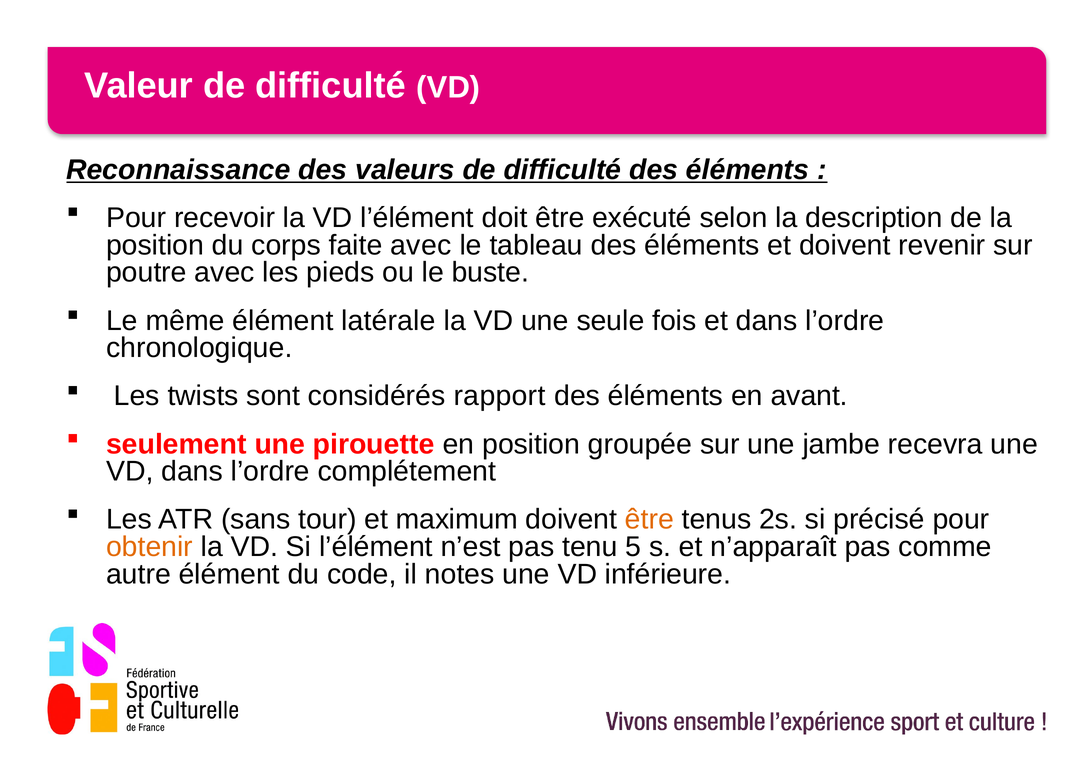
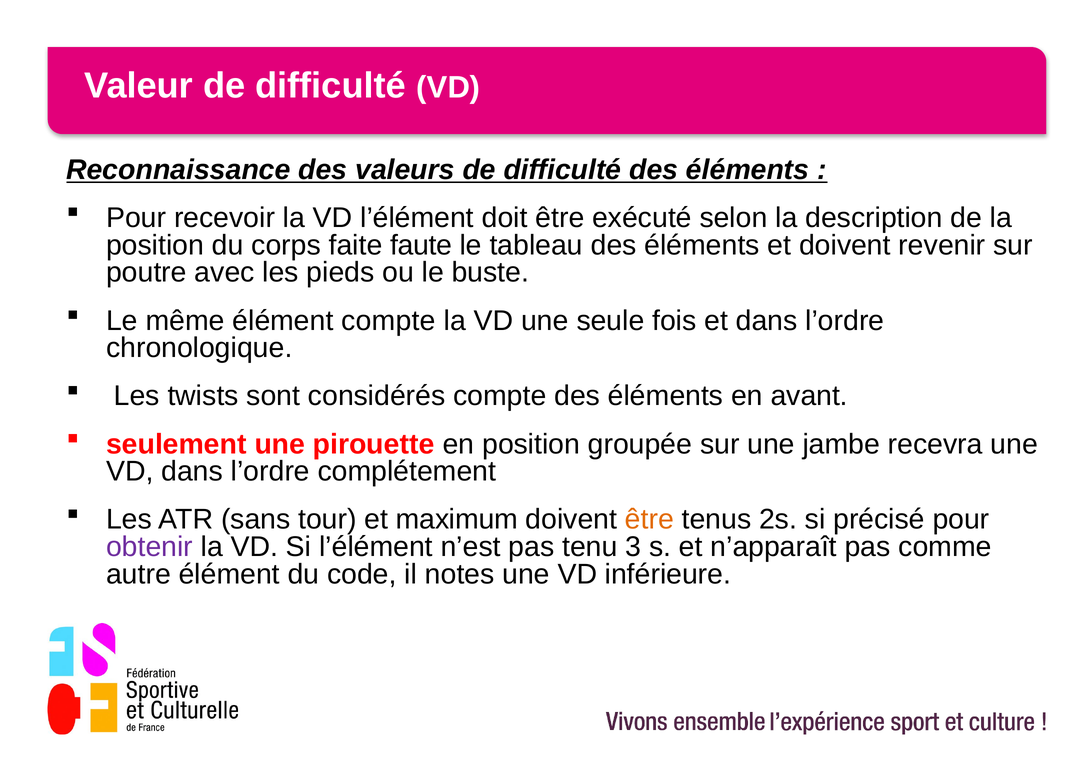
faite avec: avec -> faute (421, 245)
élément latérale: latérale -> compte (389, 321)
considérés rapport: rapport -> compte (500, 396)
obtenir colour: orange -> purple (150, 547)
5: 5 -> 3 (633, 547)
